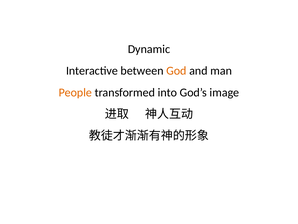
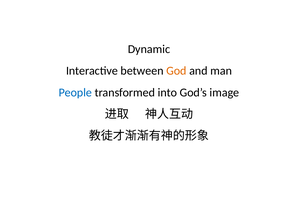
People colour: orange -> blue (75, 92)
